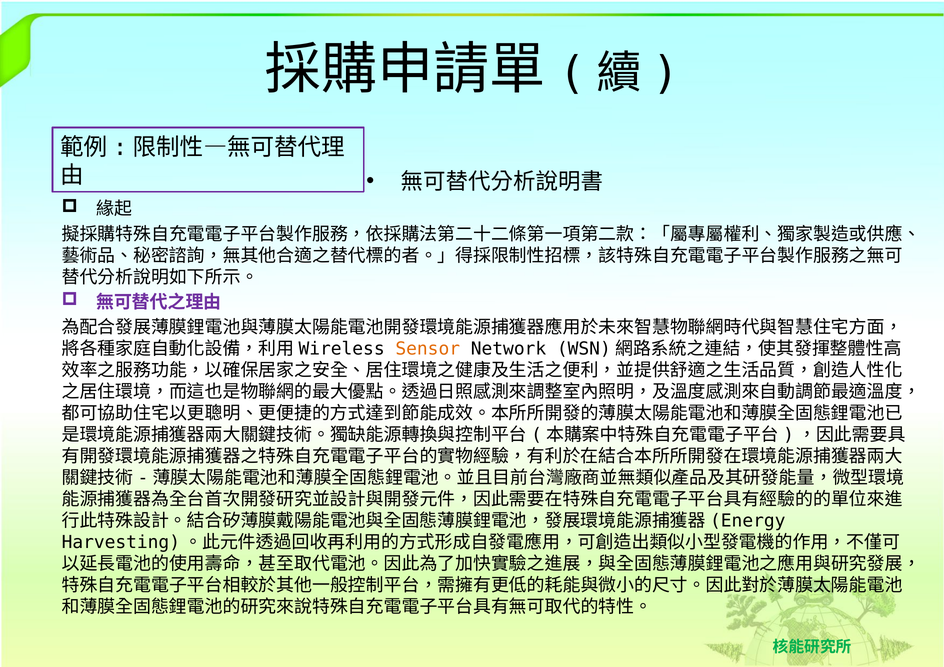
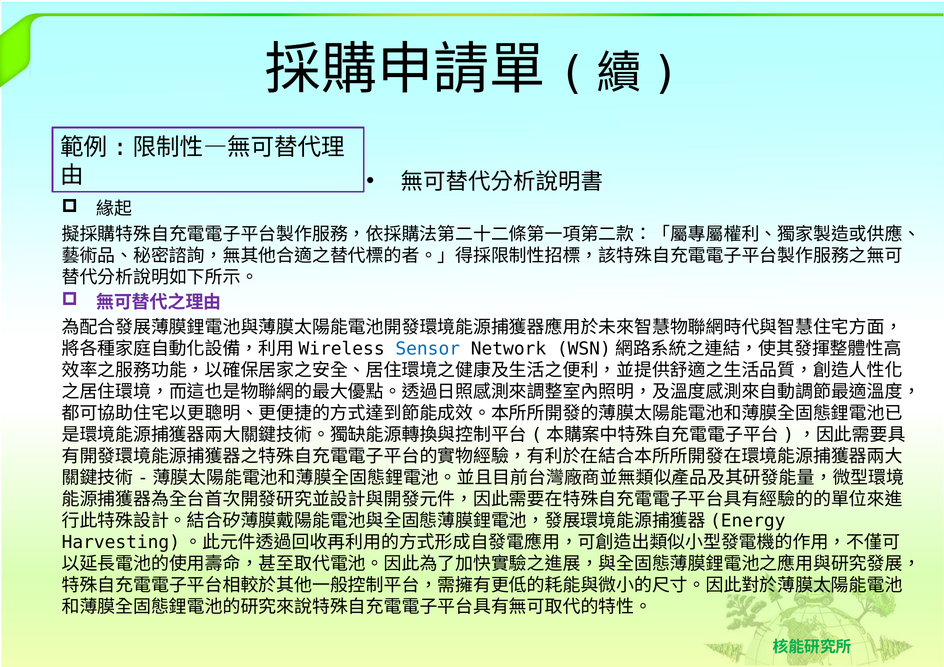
Sensor colour: orange -> blue (428, 349)
